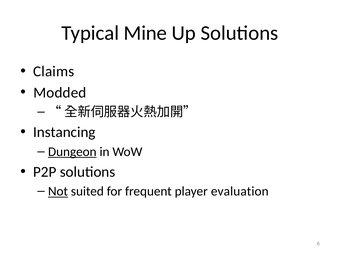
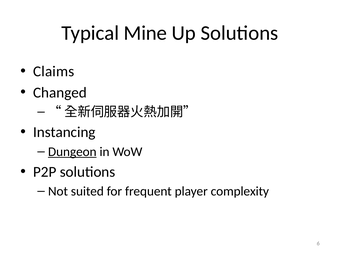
Modded: Modded -> Changed (60, 93)
Not underline: present -> none (58, 191)
evaluation: evaluation -> complexity (240, 191)
